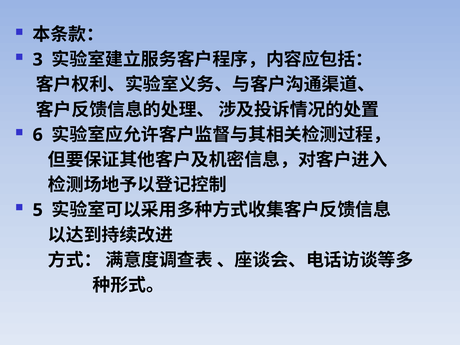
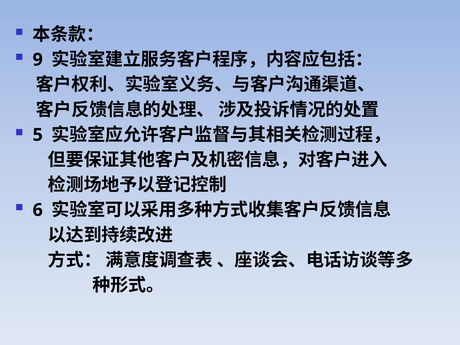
3: 3 -> 9 (38, 60)
6: 6 -> 5 (38, 135)
5: 5 -> 6 (38, 210)
